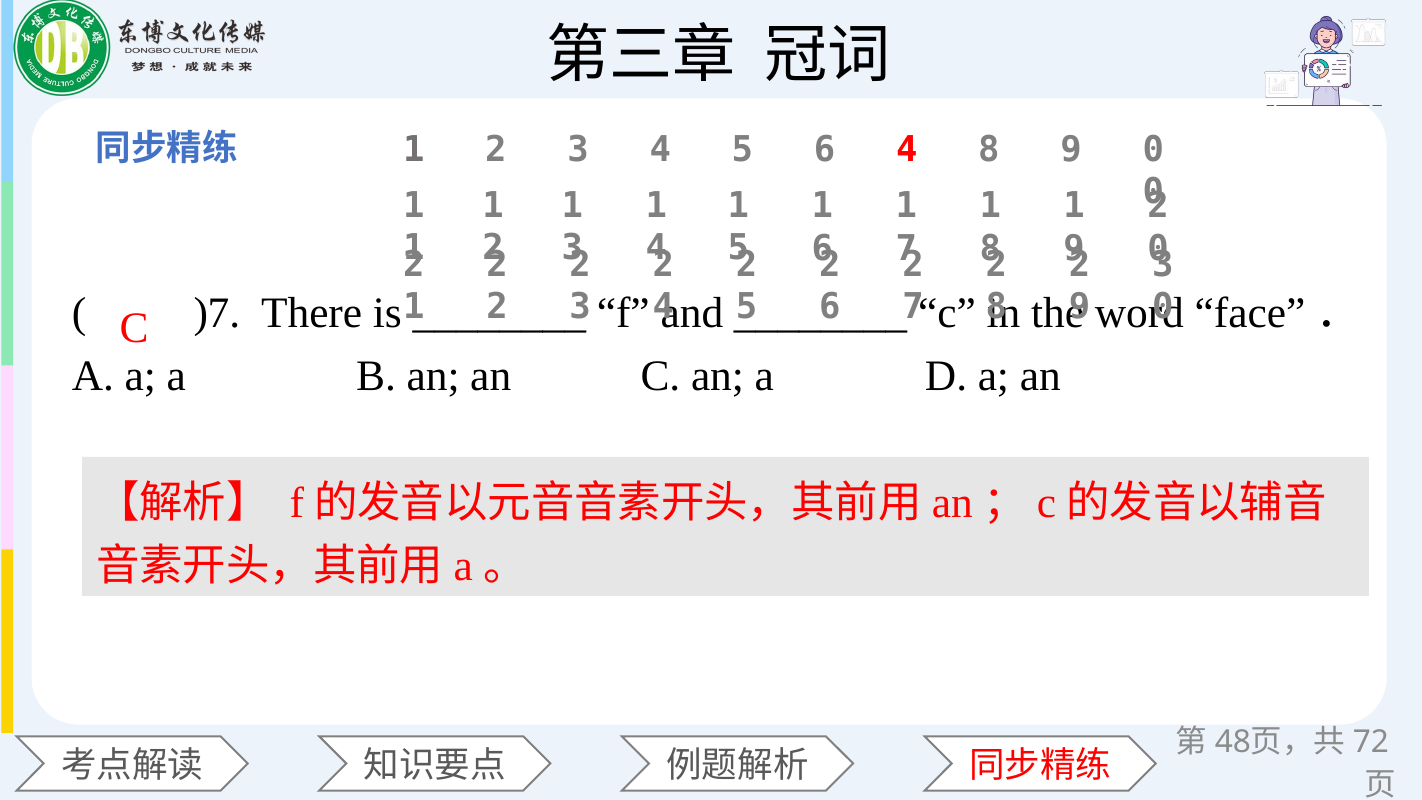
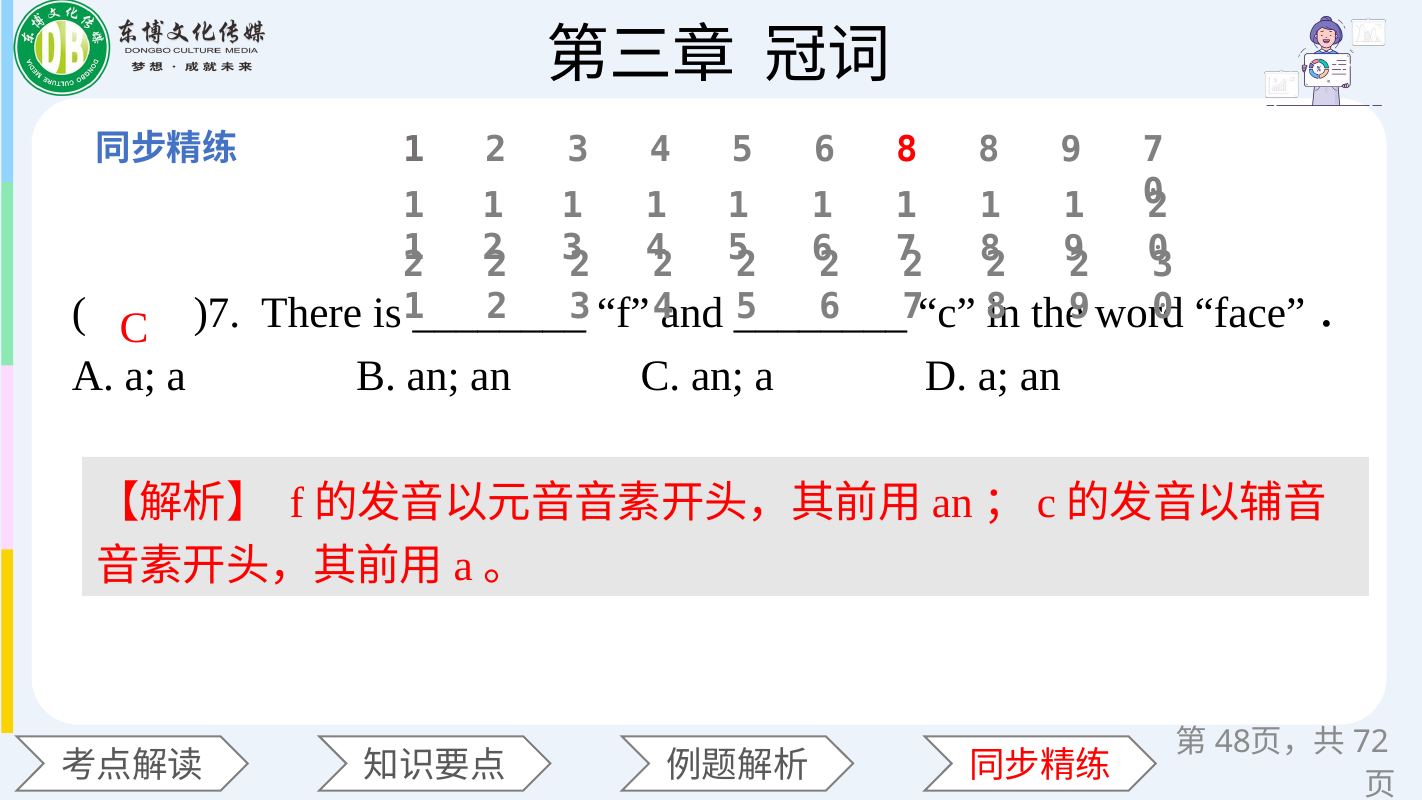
6 4: 4 -> 8 (907, 149)
9 0: 0 -> 7 (1153, 149)
